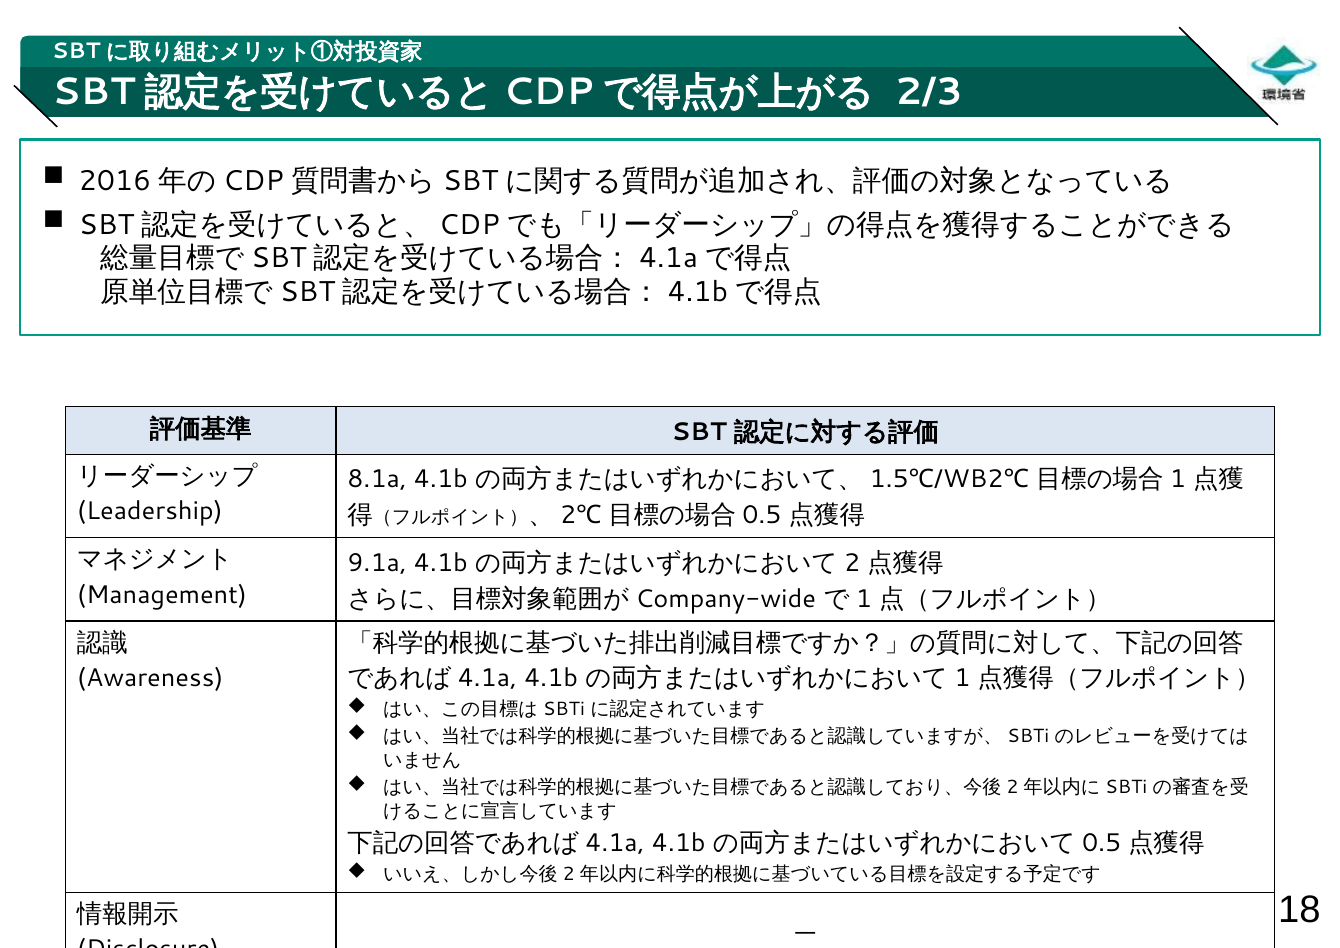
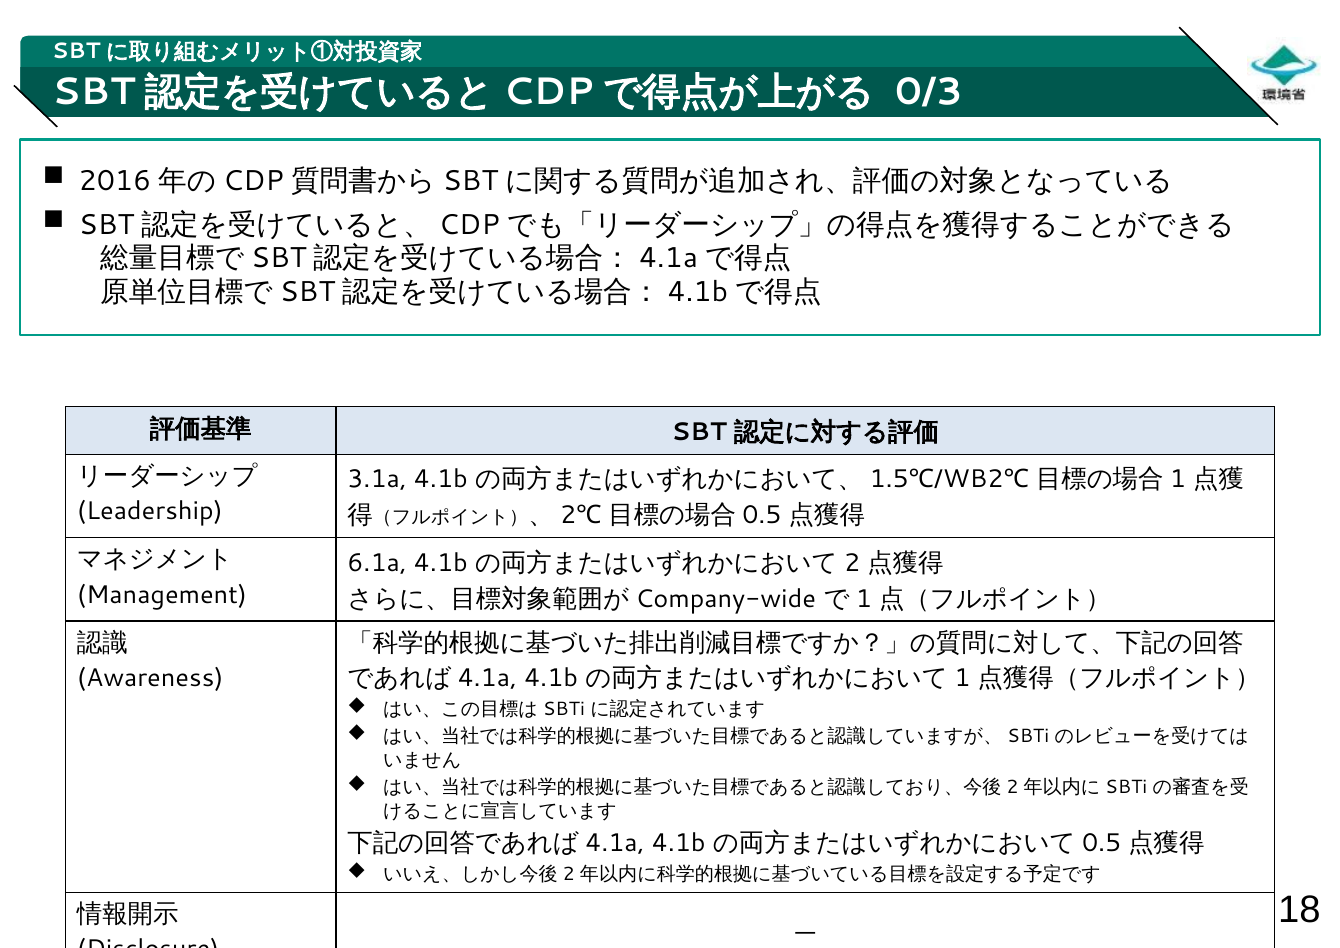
2/3: 2/3 -> 0/3 (929, 92)
8.1a: 8.1a -> 3.1a (377, 479)
9.1a: 9.1a -> 6.1a (377, 562)
